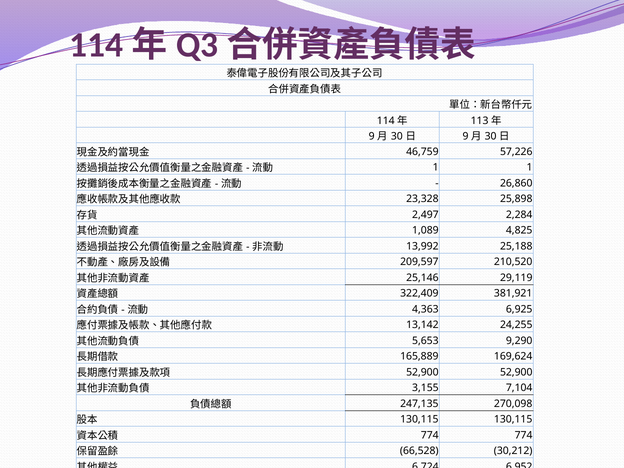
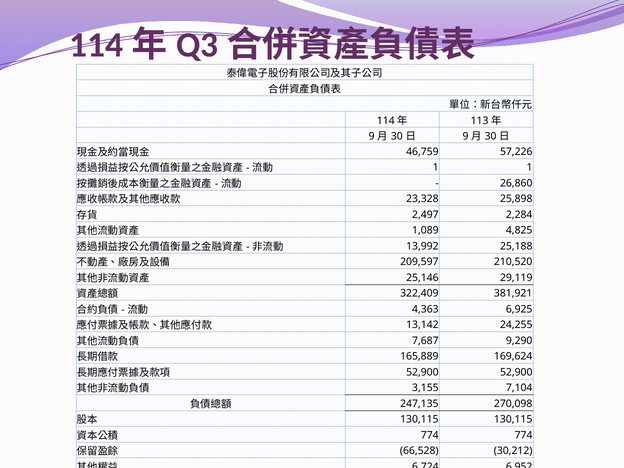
5,653: 5,653 -> 7,687 (425, 341)
